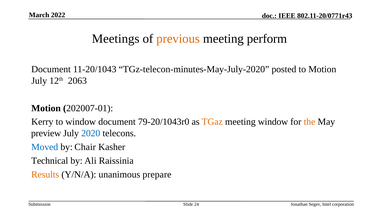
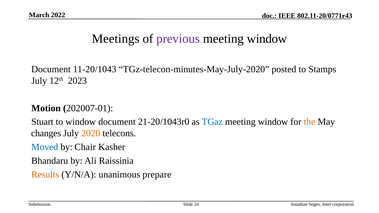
previous colour: orange -> purple (178, 39)
perform: perform -> window (267, 39)
to Motion: Motion -> Stamps (322, 69)
2063: 2063 -> 2023 (77, 81)
Kerry: Kerry -> Stuart (42, 122)
79-20/1043r0: 79-20/1043r0 -> 21-20/1043r0 (164, 122)
TGaz colour: orange -> blue (212, 122)
preview: preview -> changes (46, 133)
2020 colour: blue -> orange (91, 133)
Technical: Technical -> Bhandaru (50, 161)
